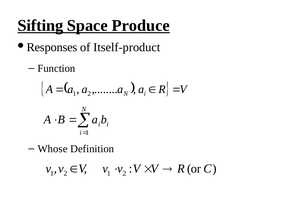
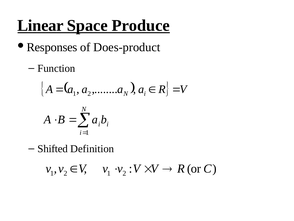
Sifting: Sifting -> Linear (40, 25)
Itself-product: Itself-product -> Does-product (127, 47)
Whose: Whose -> Shifted (53, 148)
